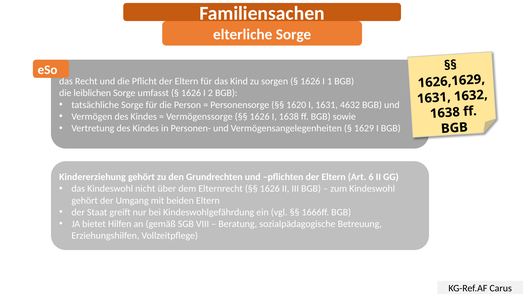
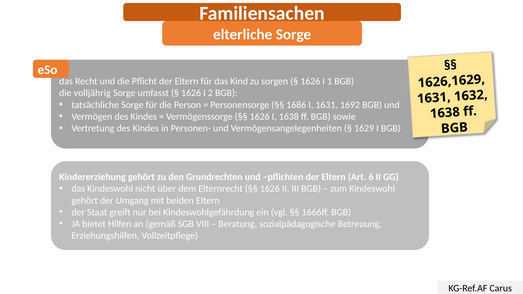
leiblichen: leiblichen -> volljährig (92, 93)
1620: 1620 -> 1686 (296, 105)
4632: 4632 -> 1692 (350, 105)
